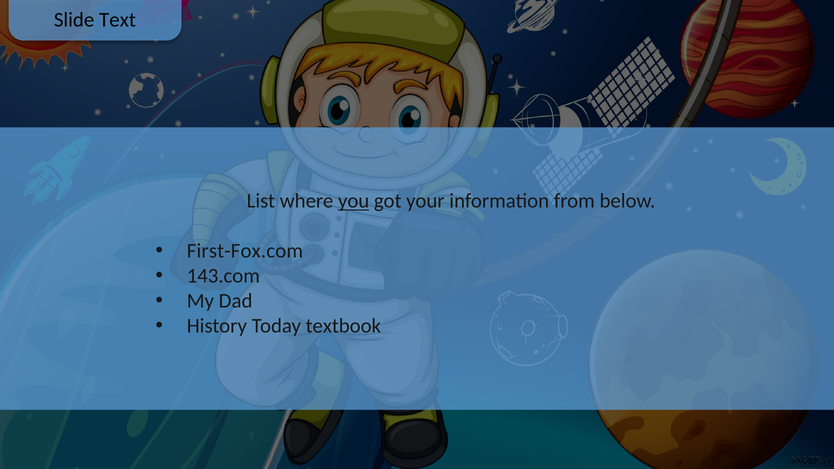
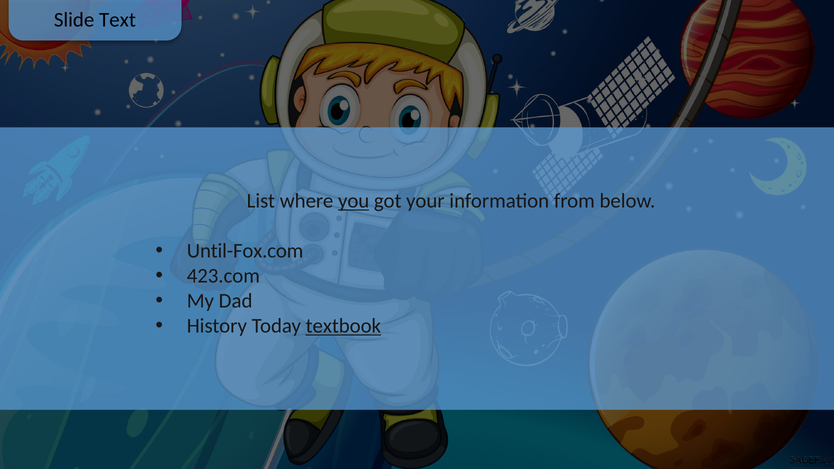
First-Fox.com: First-Fox.com -> Until-Fox.com (245, 251)
143.com: 143.com -> 423.com (223, 276)
textbook underline: none -> present (343, 326)
